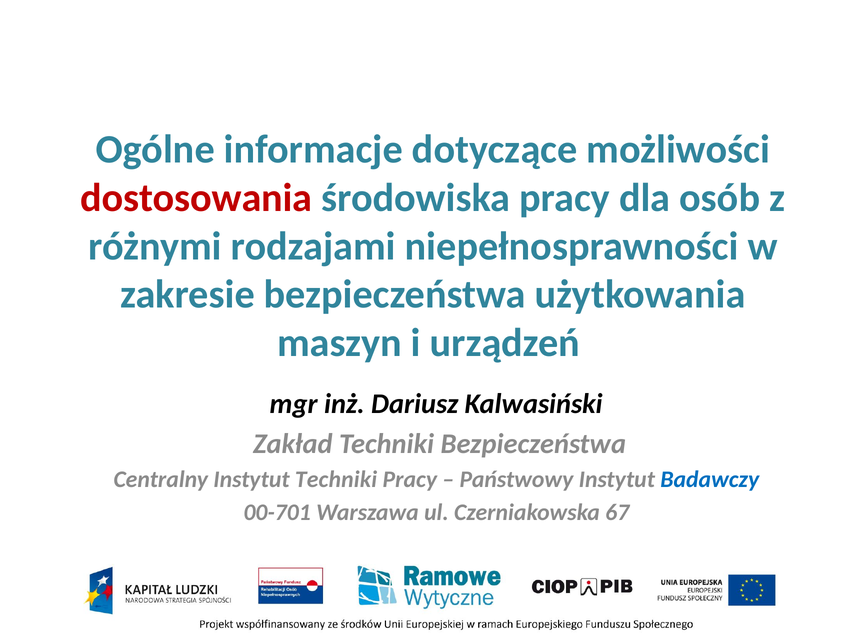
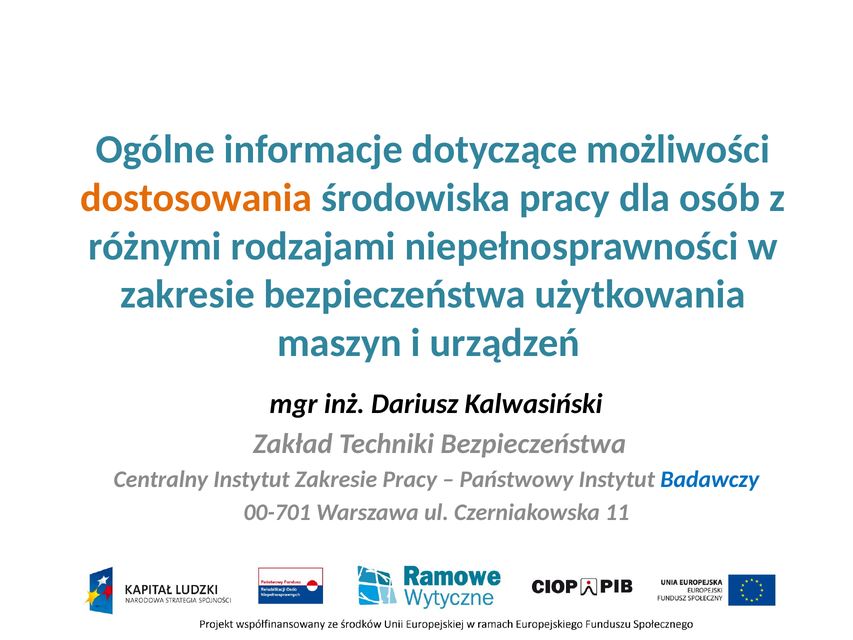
dostosowania colour: red -> orange (196, 198)
Instytut Techniki: Techniki -> Zakresie (336, 479)
67: 67 -> 11 (617, 512)
